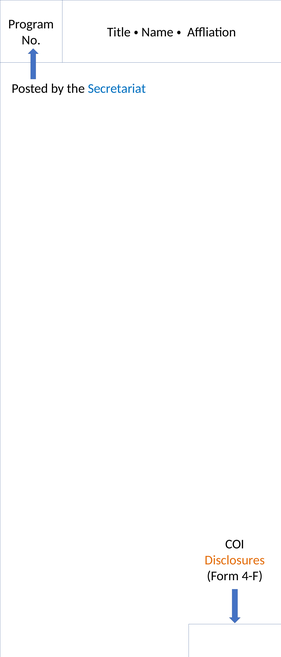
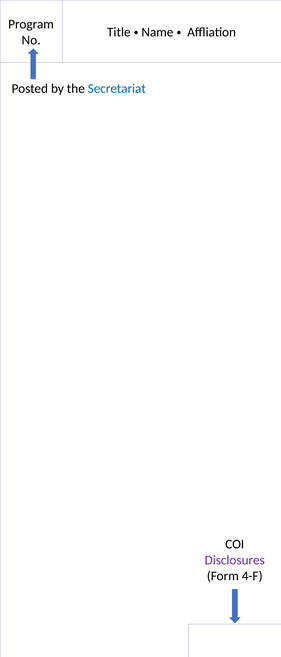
Disclosures colour: orange -> purple (235, 559)
